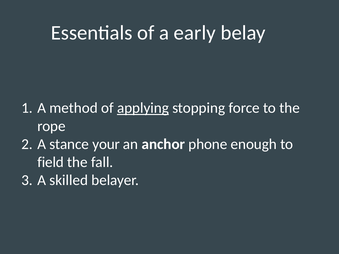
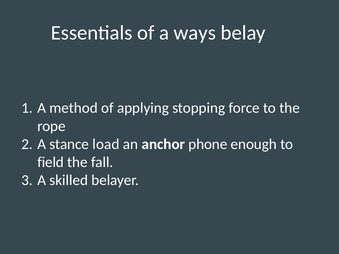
early: early -> ways (195, 33)
applying underline: present -> none (143, 108)
your: your -> load (106, 144)
